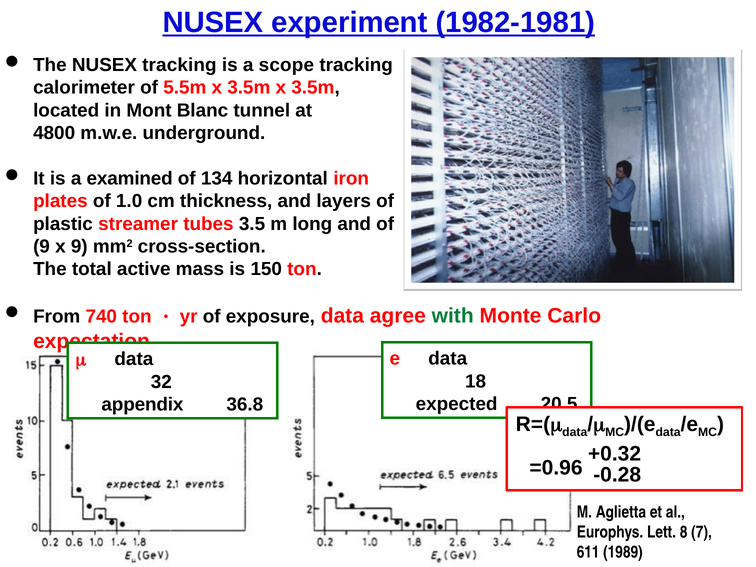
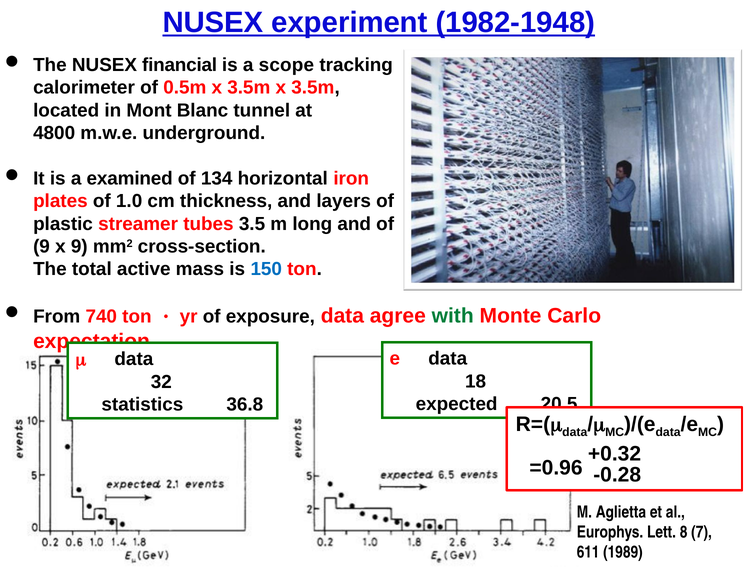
1982-1981: 1982-1981 -> 1982-1948 (515, 23)
NUSEX tracking: tracking -> financial (180, 65)
5.5m: 5.5m -> 0.5m (185, 88)
150 colour: black -> blue (266, 269)
appendix: appendix -> statistics (142, 405)
